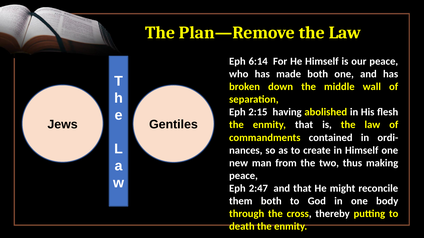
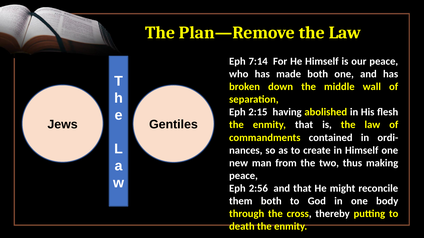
6:14: 6:14 -> 7:14 (258, 61)
2:47: 2:47 -> 2:56 (258, 189)
